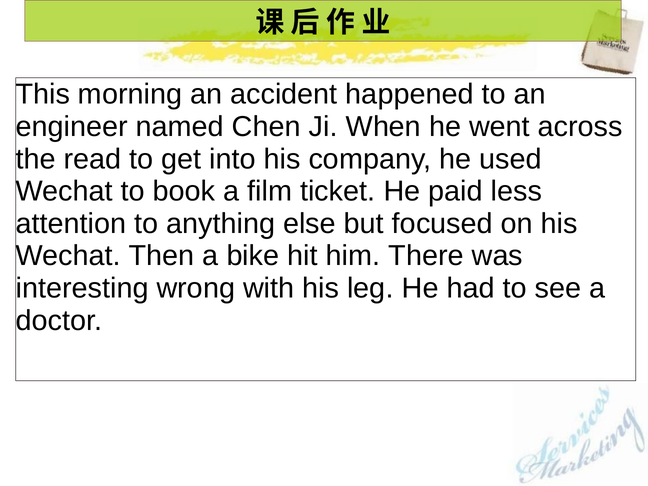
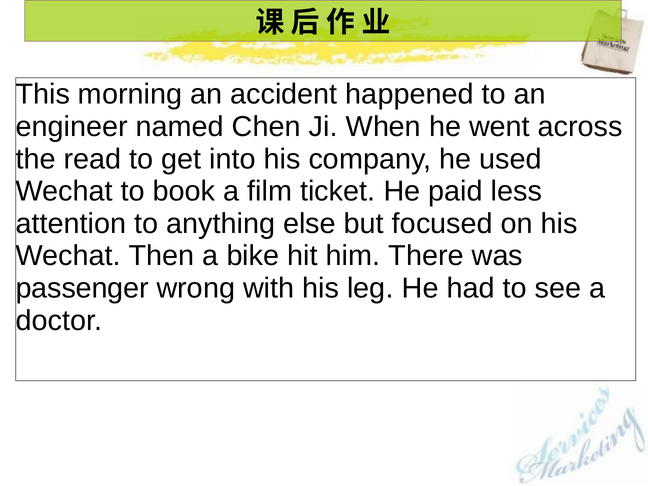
interesting: interesting -> passenger (82, 288)
